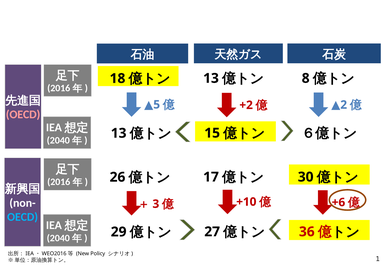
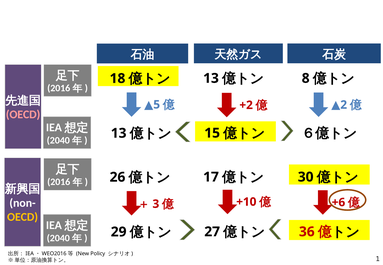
OECD colour: light blue -> yellow (23, 217)
